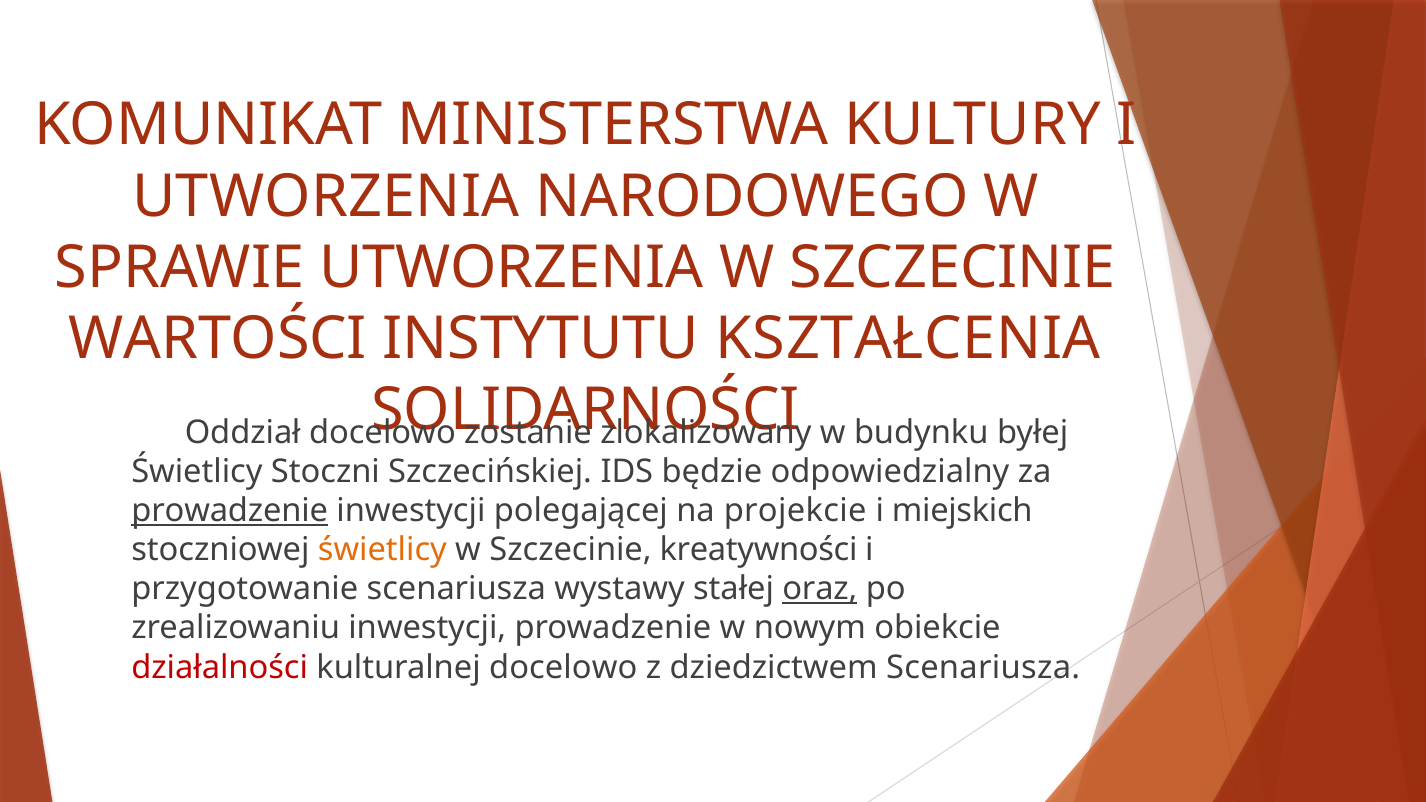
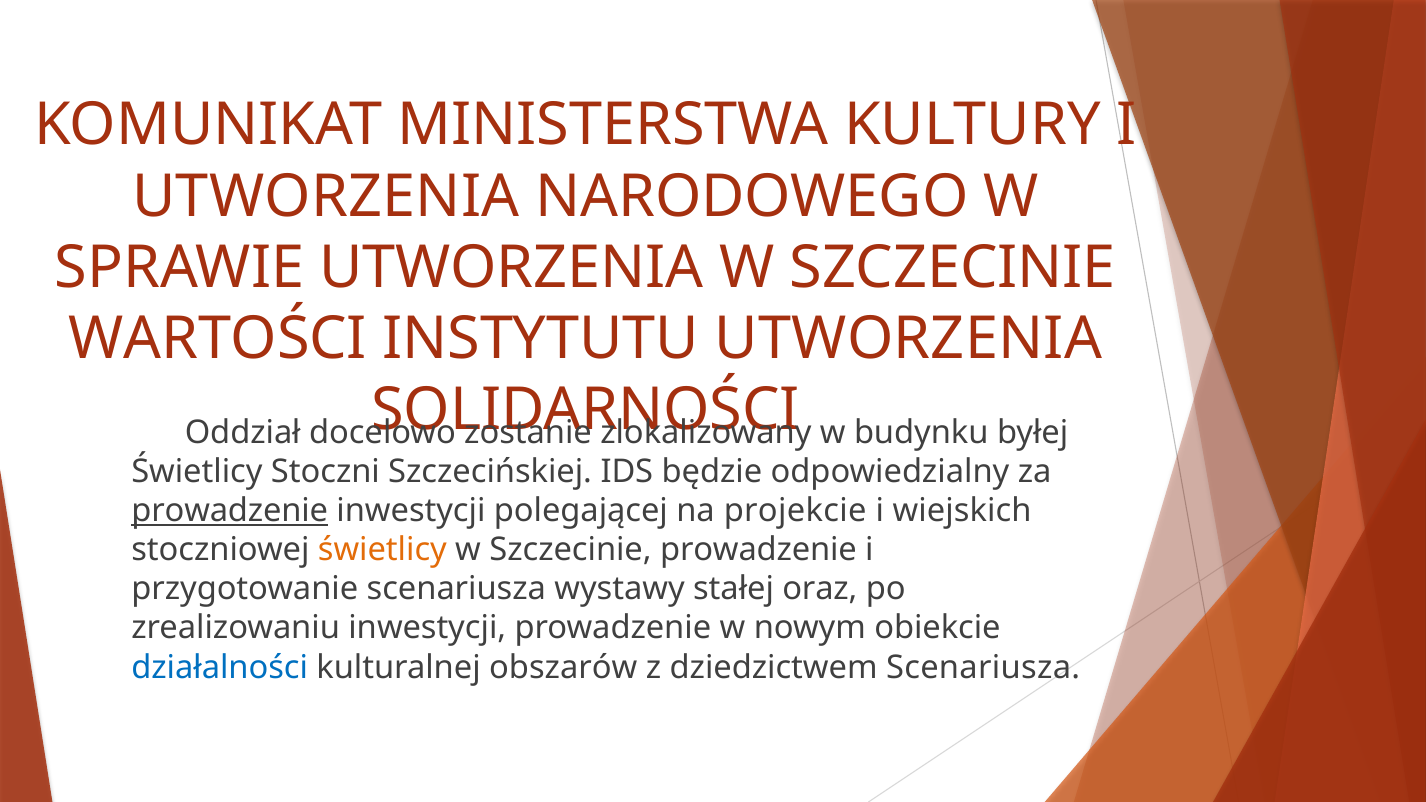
INSTYTUTU KSZTAŁCENIA: KSZTAŁCENIA -> UTWORZENIA (908, 339)
miejskich: miejskich -> wiejskich (962, 511)
Szczecinie kreatywności: kreatywności -> prowadzenie (758, 550)
oraz underline: present -> none (820, 589)
działalności colour: red -> blue (220, 668)
kulturalnej docelowo: docelowo -> obszarów (563, 668)
